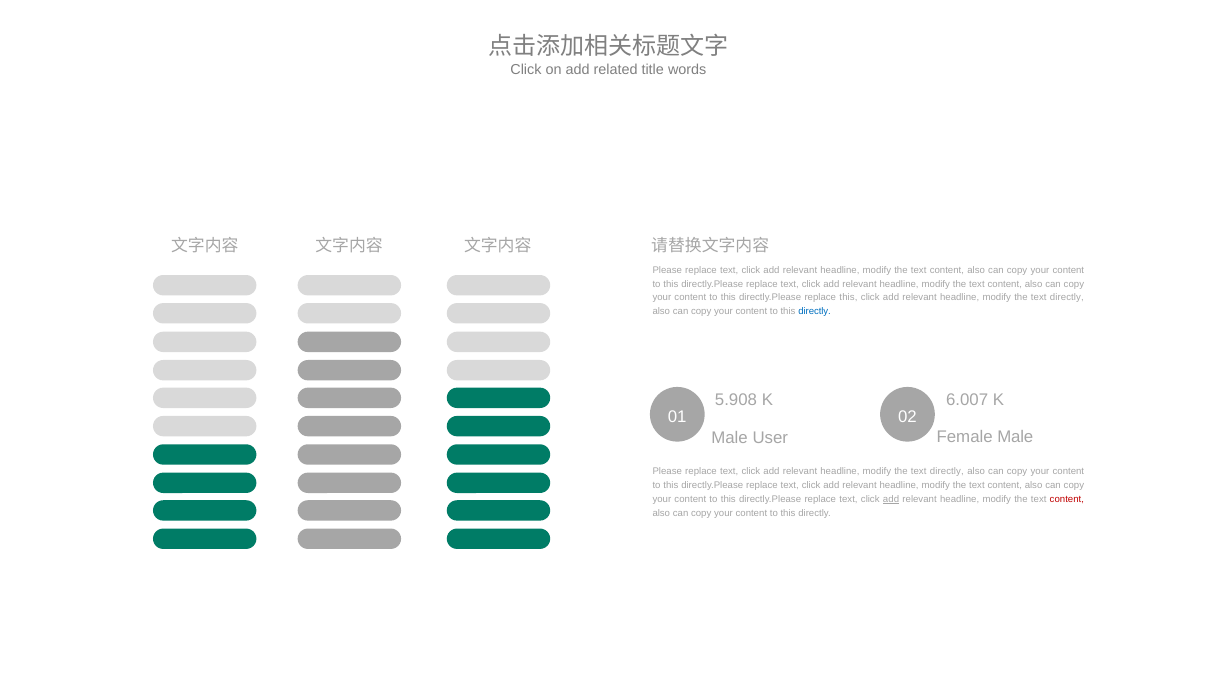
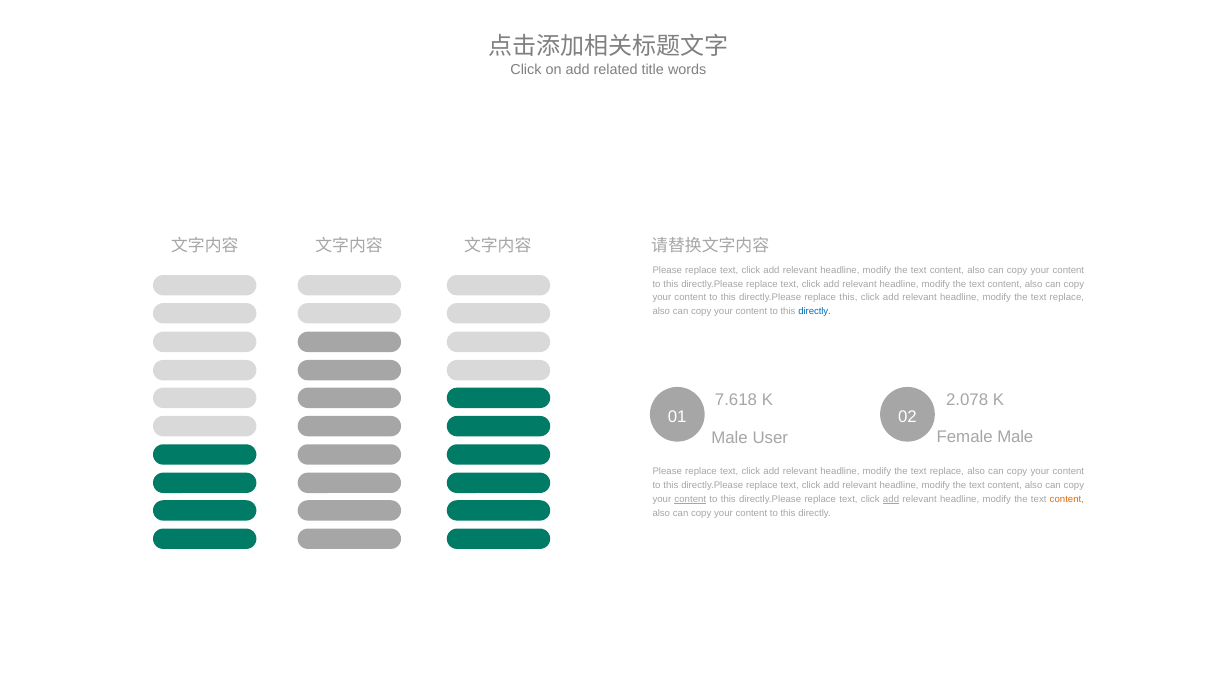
directly: directly -> replace (1067, 298)
5.908: 5.908 -> 7.618 (736, 400)
6.007: 6.007 -> 2.078 (967, 400)
directly: directly -> replace (947, 472)
content underline: none -> present (690, 500)
content colour: red -> orange (1067, 500)
